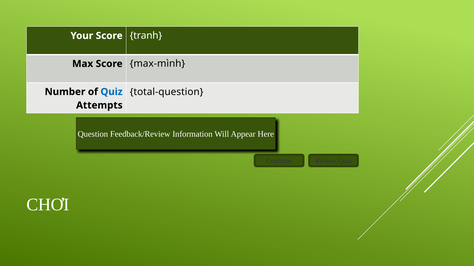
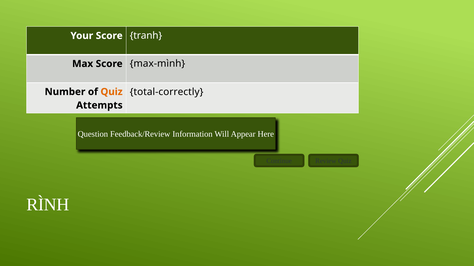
total-question: total-question -> total-correctly (167, 92)
Quiz colour: blue -> orange (112, 92)
CHƠI: CHƠI -> RÌNH (48, 205)
